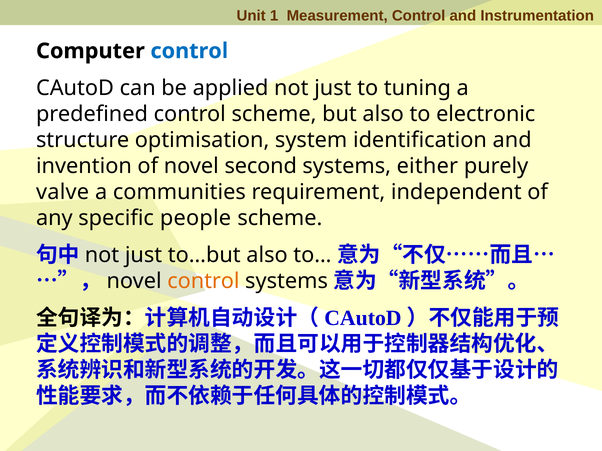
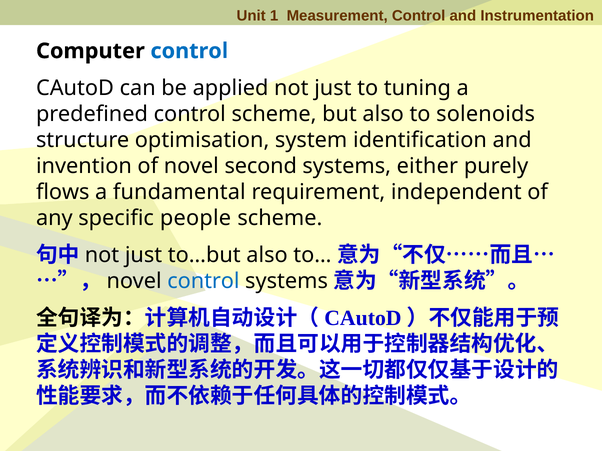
electronic: electronic -> solenoids (486, 114)
valve: valve -> flows (63, 192)
communities: communities -> fundamental (179, 192)
control colour: orange -> blue (203, 281)
